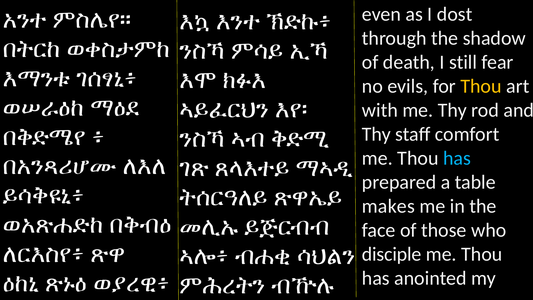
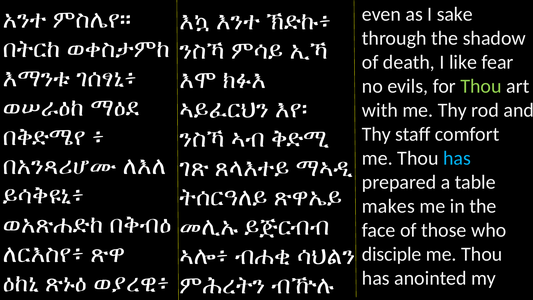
dost: dost -> sake (455, 14)
still: still -> like (463, 62)
Thou colour: yellow -> light green (481, 86)
